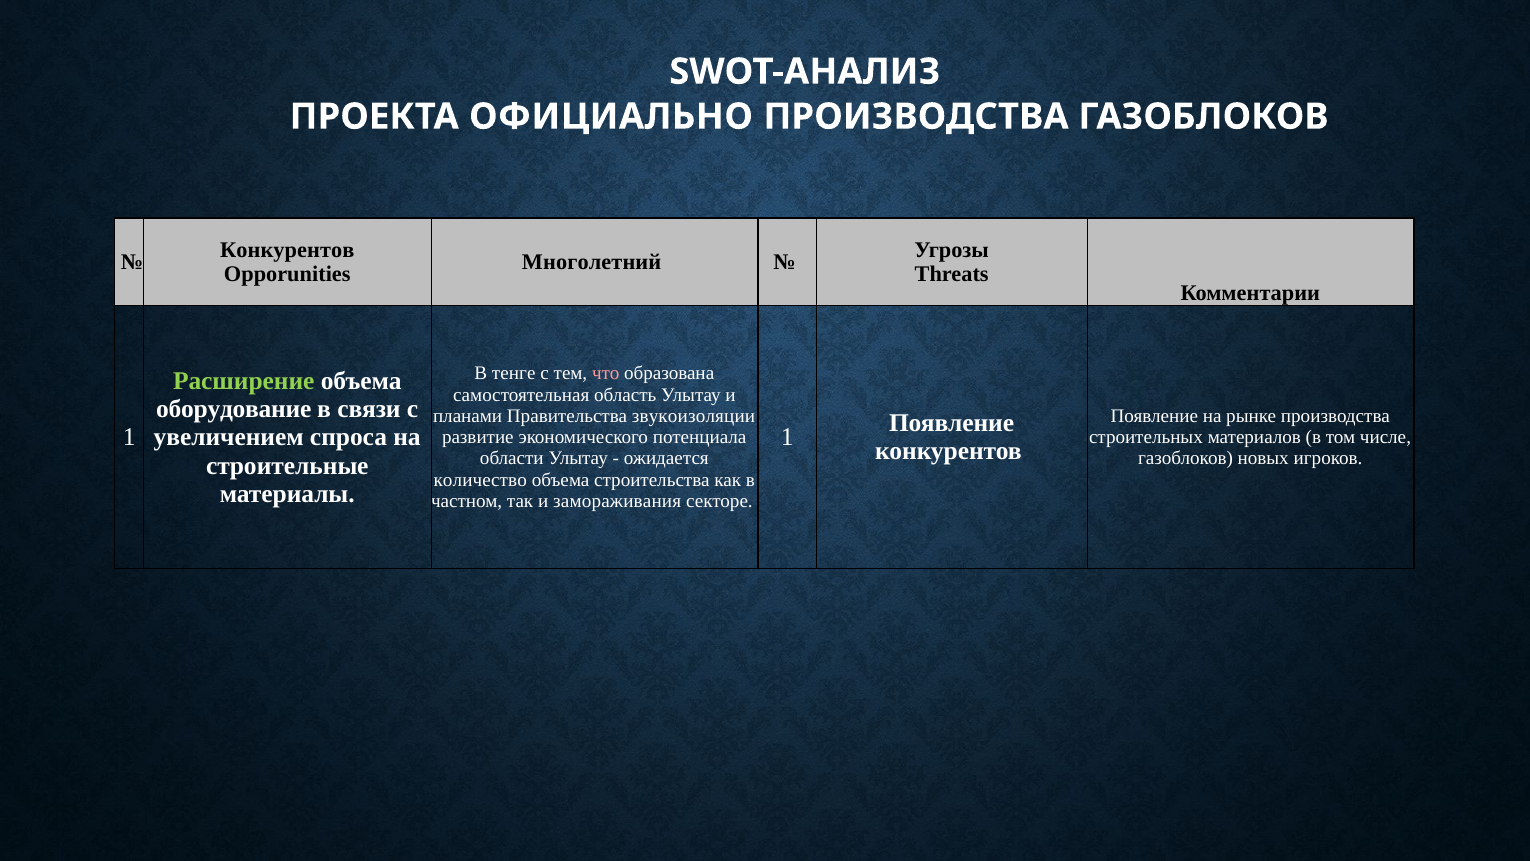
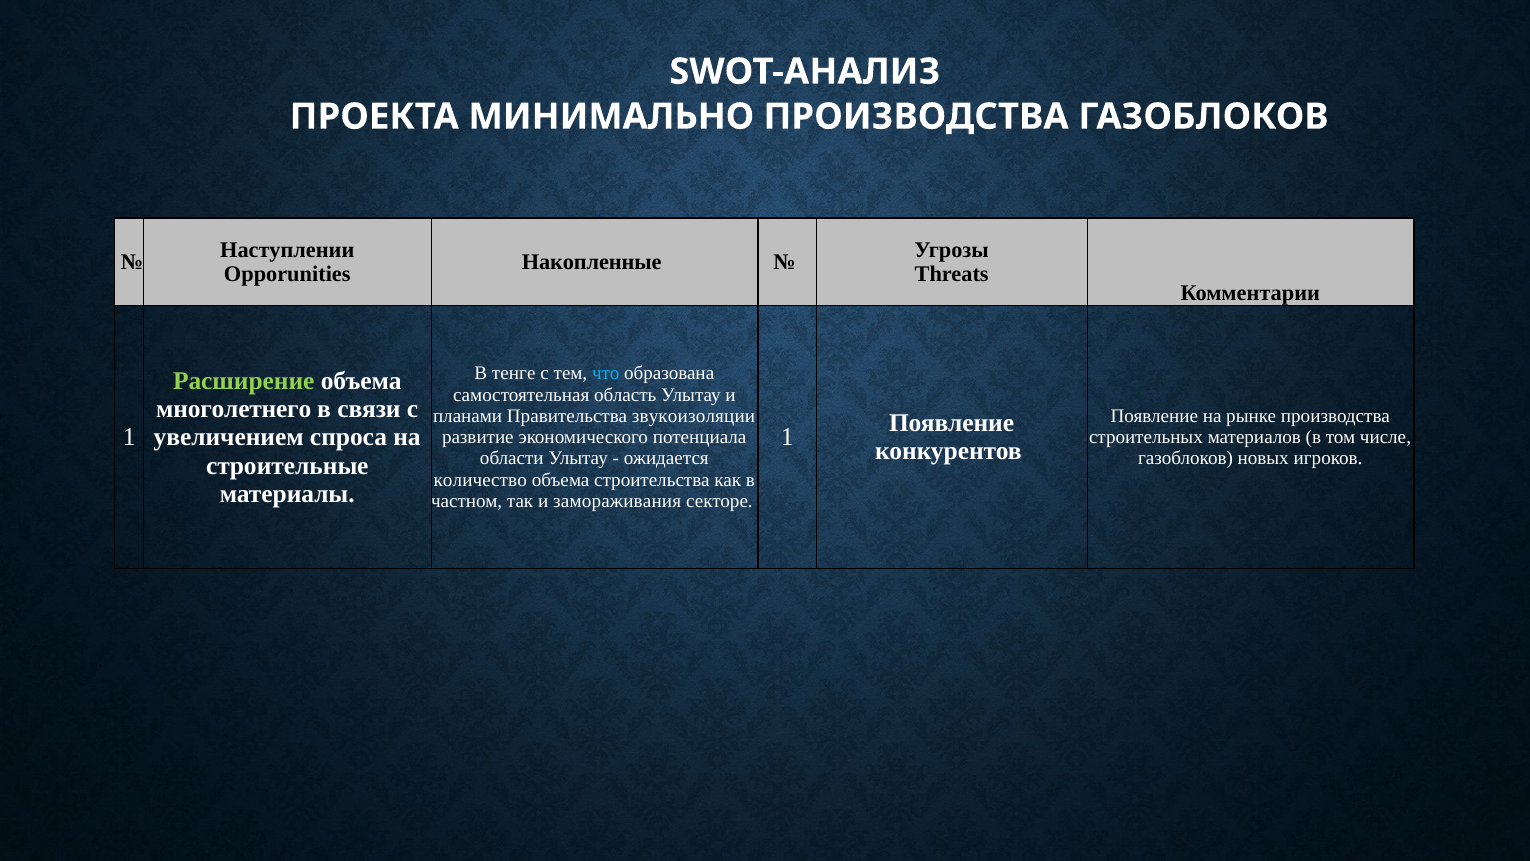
ОФИЦИАЛЬНО: ОФИЦИАЛЬНО -> МИНИМАЛЬНО (611, 117)
Конкурентов: Конкурентов -> Наступлении (287, 250)
Многолетний: Многолетний -> Накопленные (592, 262)
что colour: pink -> light blue (606, 373)
оборудование: оборудование -> многолетнего (234, 409)
